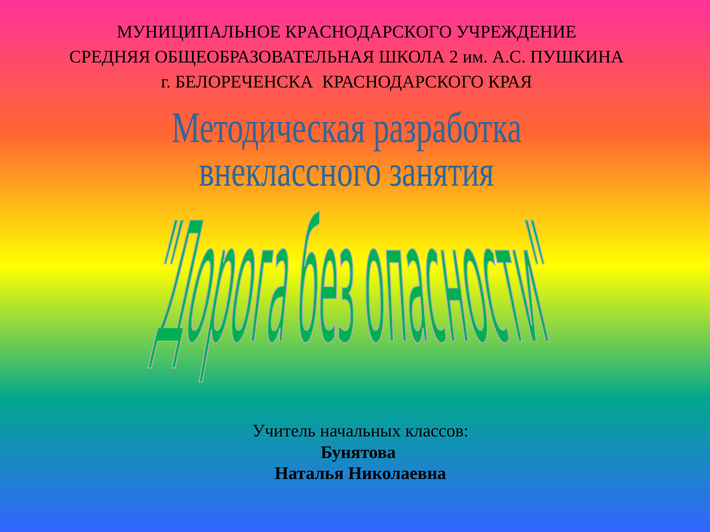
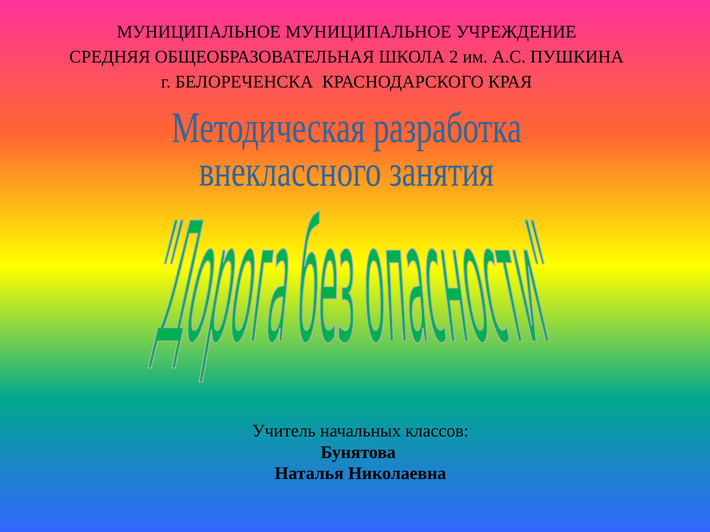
МУНИЦИПАЛЬНОЕ КРАСНОДАРСКОГО: КРАСНОДАРСКОГО -> МУНИЦИПАЛЬНОЕ (368, 32)
